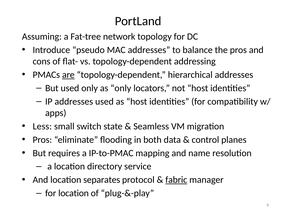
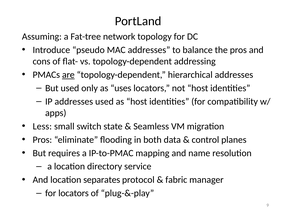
as only: only -> uses (121, 88)
fabric underline: present -> none (176, 179)
for location: location -> locators (74, 193)
